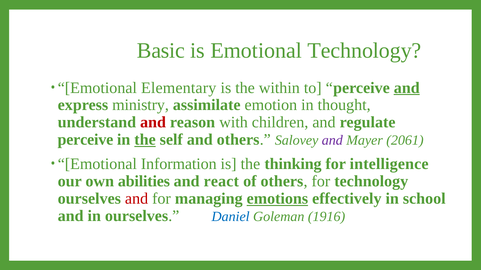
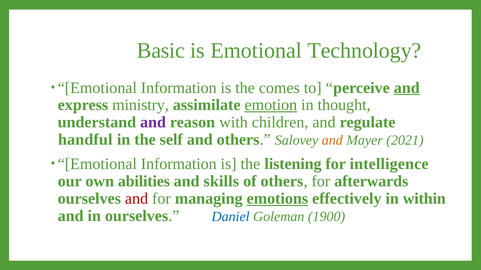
Elementary: Elementary -> Information (179, 88)
within: within -> comes (279, 88)
emotion underline: none -> present (271, 105)
and colour: red -> purple (153, 123)
perceive: perceive -> handful (85, 140)
the underline: present -> none (145, 140)
and colour: purple -> orange (332, 141)
2061: 2061 -> 2021 (405, 141)
thinking: thinking -> listening (293, 164)
react: react -> skills (221, 182)
for technology: technology -> afterwards (371, 182)
school: school -> within (424, 199)
1916: 1916 -> 1900 (327, 217)
